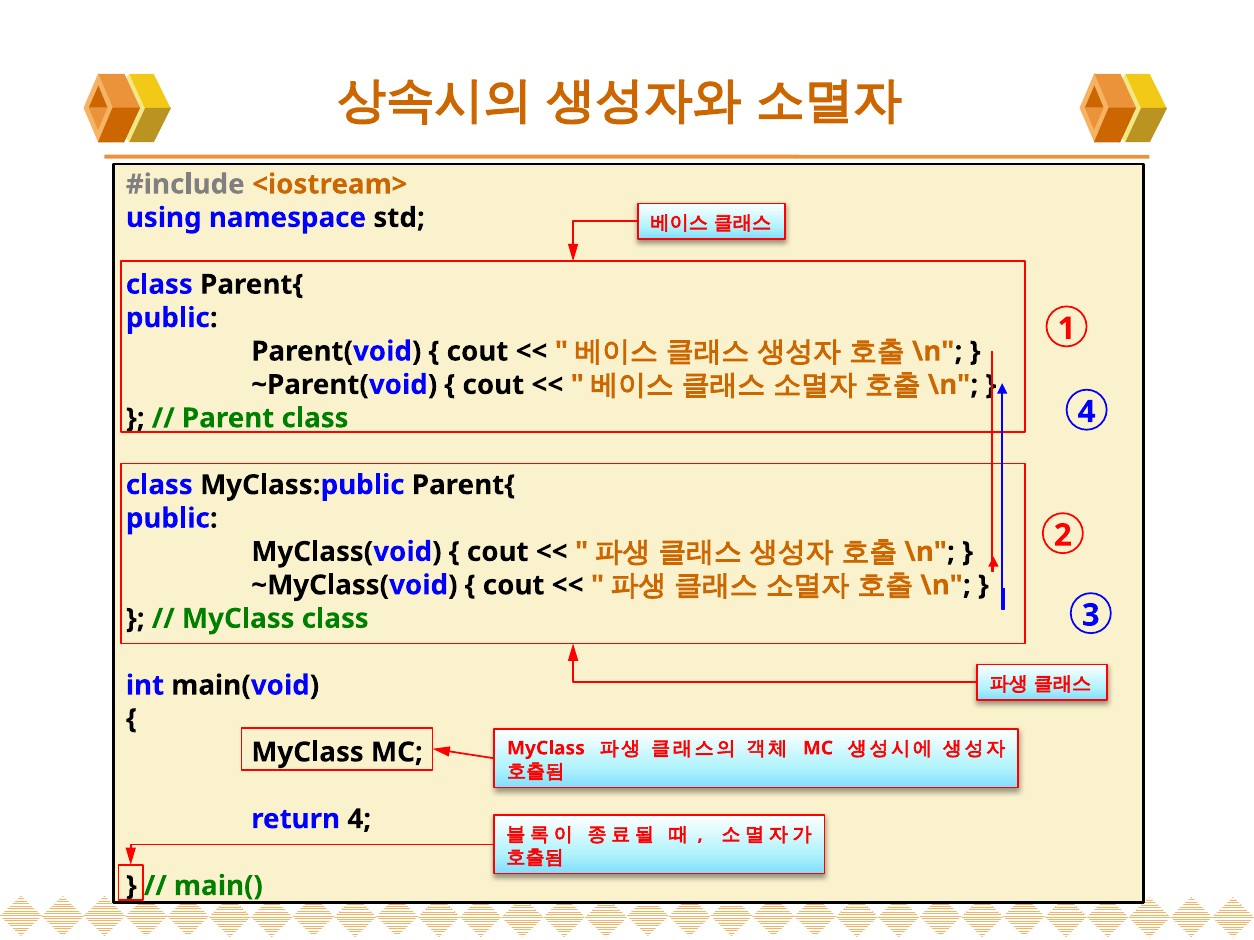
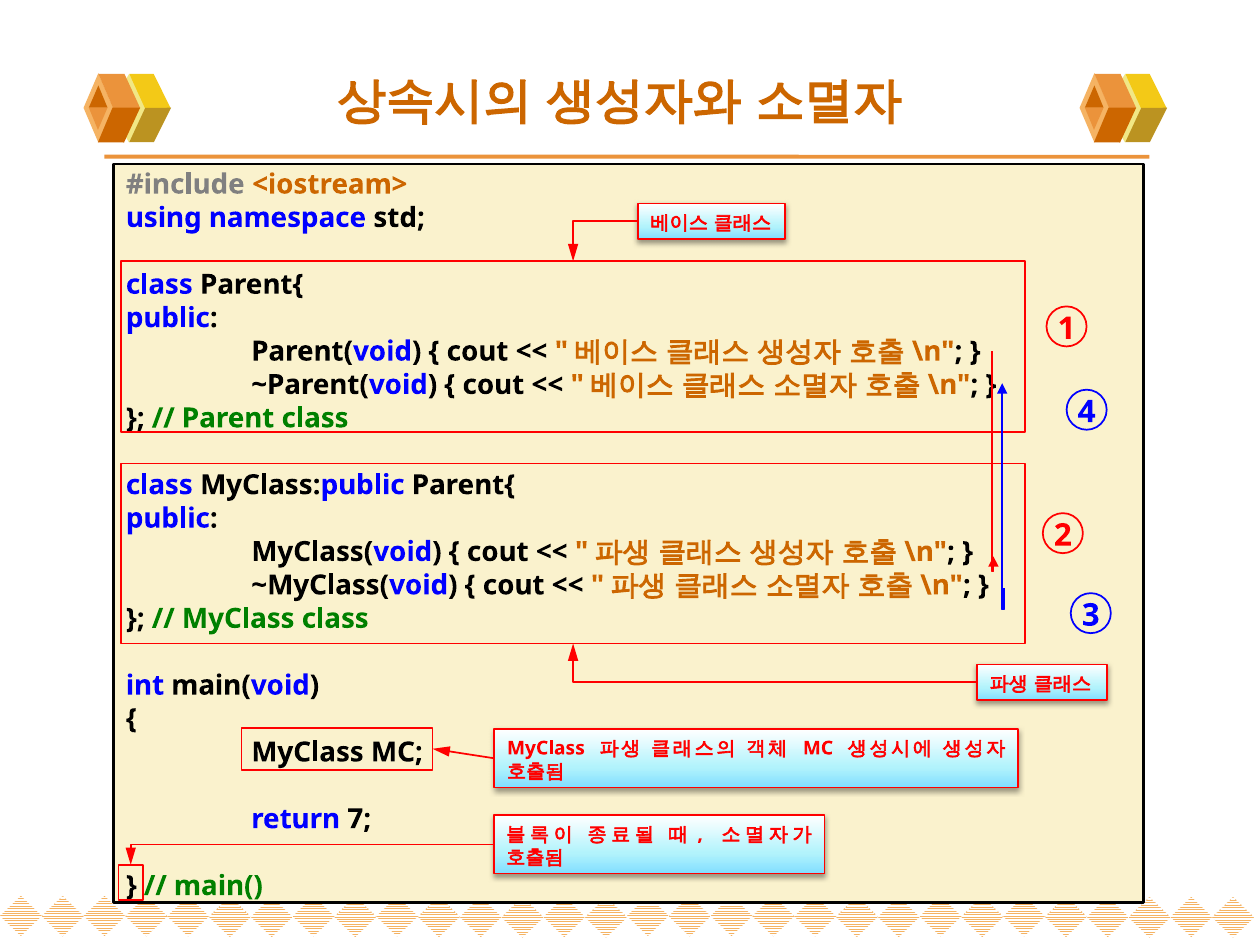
return 4: 4 -> 7 (359, 819)
